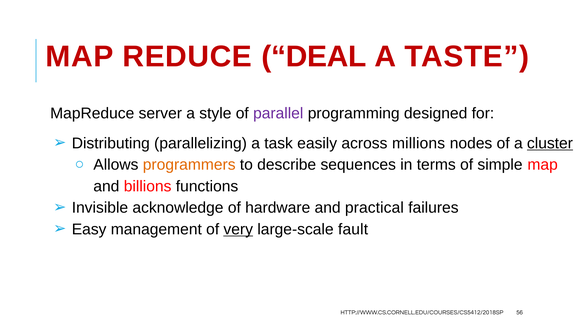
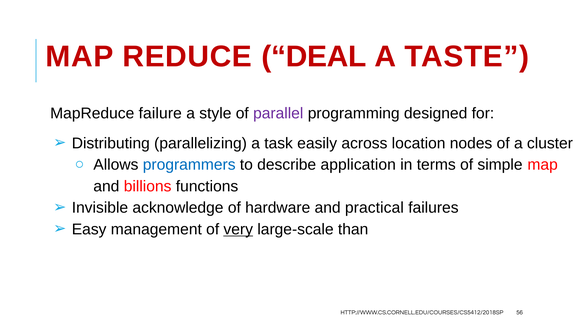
server: server -> failure (160, 113)
millions: millions -> location (419, 143)
cluster underline: present -> none (550, 143)
programmers colour: orange -> blue (189, 165)
sequences: sequences -> application (358, 165)
fault: fault -> than (353, 229)
